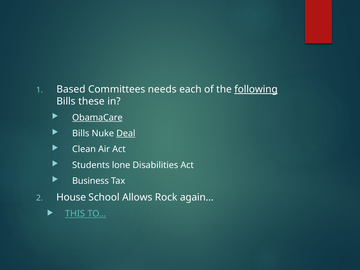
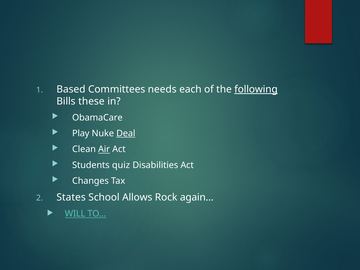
ObamaCare underline: present -> none (97, 118)
Bills: Bills -> Play (81, 133)
Air underline: none -> present (104, 149)
lone: lone -> quiz (121, 165)
Business: Business -> Changes (90, 181)
House: House -> States (71, 197)
THIS: THIS -> WILL (75, 214)
